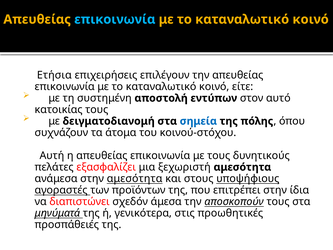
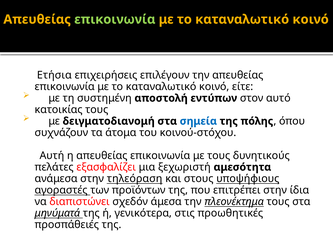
επικοινωνία colour: light blue -> light green (115, 19)
στην αμεσότητα: αμεσότητα -> τηλεόραση (135, 178)
αποσκοπούν: αποσκοπούν -> πλεονέκτημα (234, 201)
